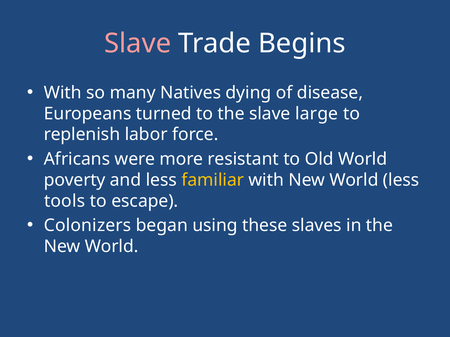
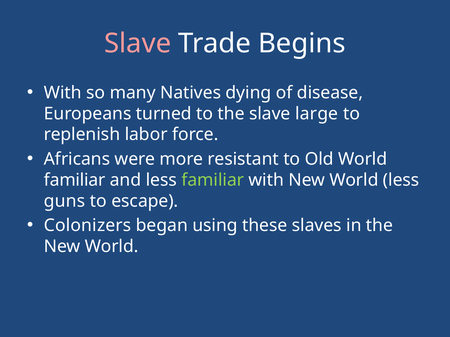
poverty: poverty -> familiar (75, 180)
familiar colour: yellow -> light green (213, 180)
tools: tools -> guns (65, 201)
